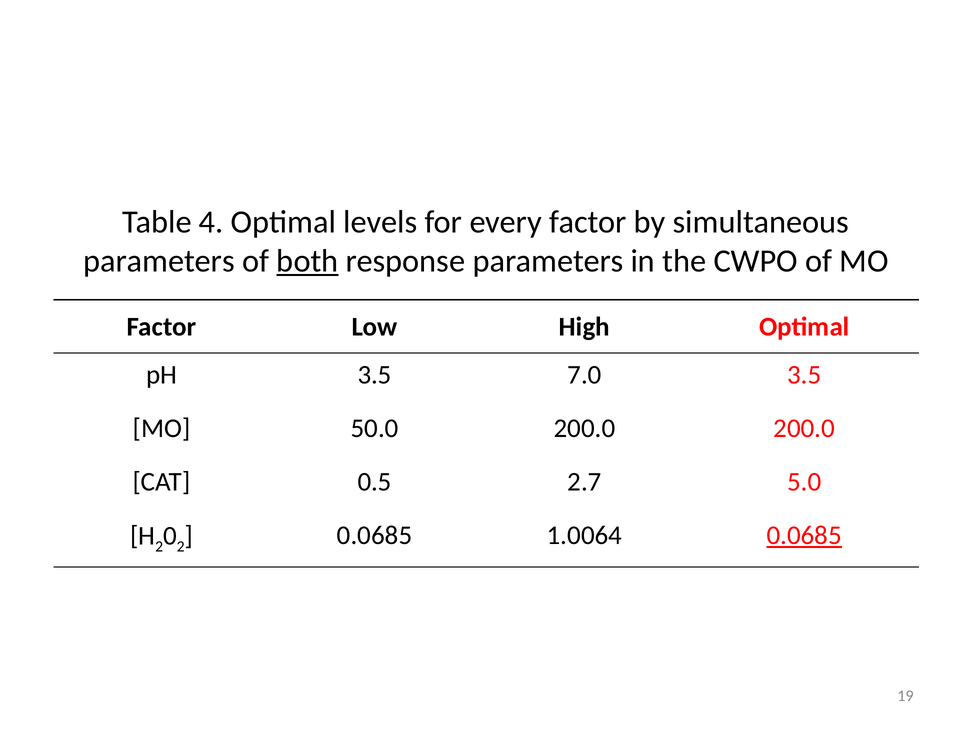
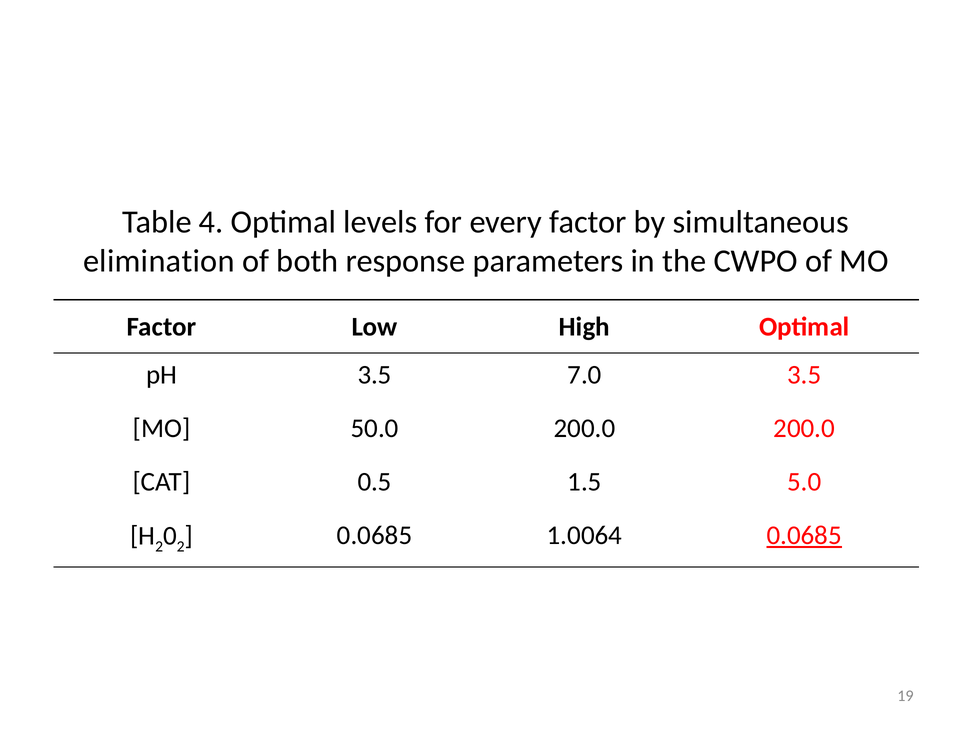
parameters: parameters -> elimination (159, 261)
both underline: present -> none (307, 261)
2.7: 2.7 -> 1.5 (584, 482)
